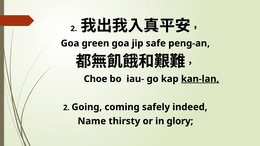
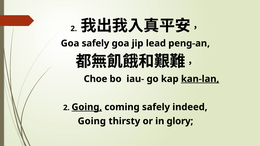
Goa green: green -> safely (95, 43)
safe: safe -> lead (156, 43)
Going underline: none -> present (87, 107)
Name: Name -> Going (92, 121)
